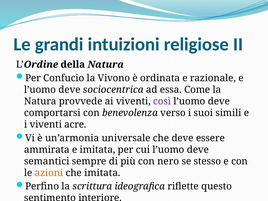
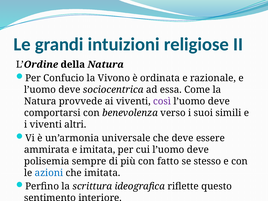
acre: acre -> altri (75, 124)
semantici: semantici -> polisemia (47, 161)
nero: nero -> fatto (168, 161)
azioni colour: orange -> blue (49, 173)
